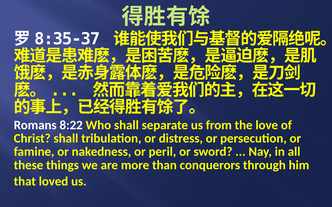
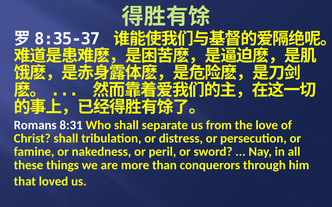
8:22: 8:22 -> 8:31 (71, 126)
